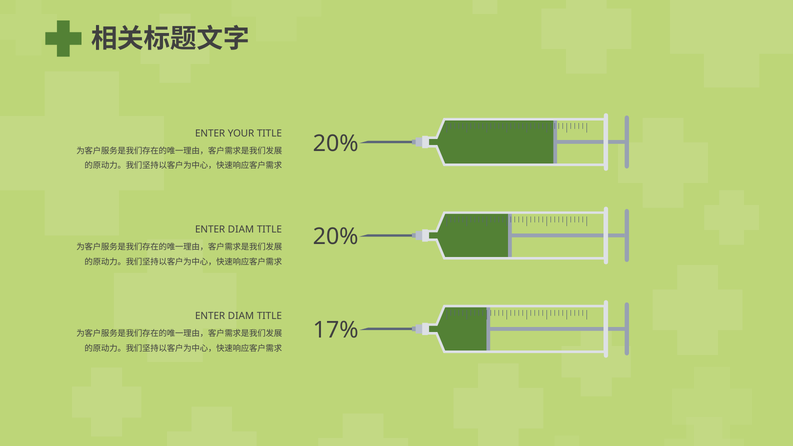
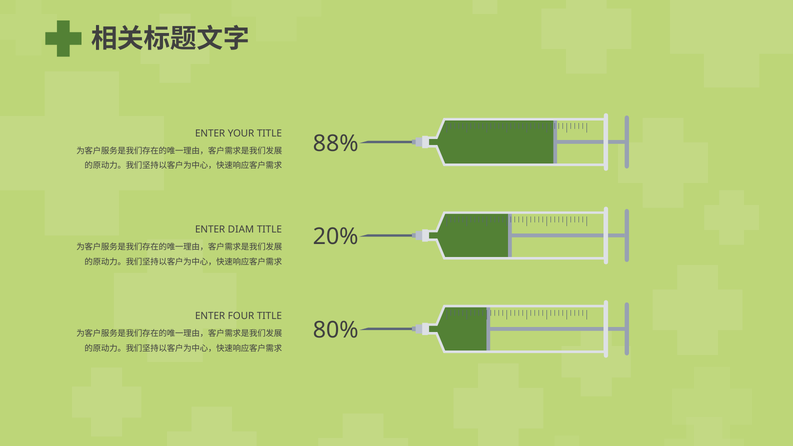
20%: 20% -> 88% (336, 143)
DIAM: DIAM -> FOUR (241, 316)
17%: 17% -> 80% (336, 330)
